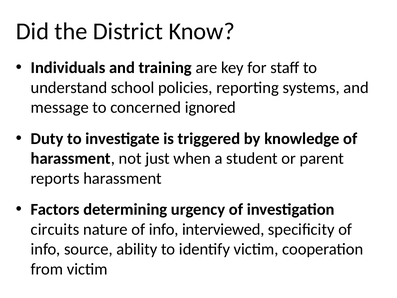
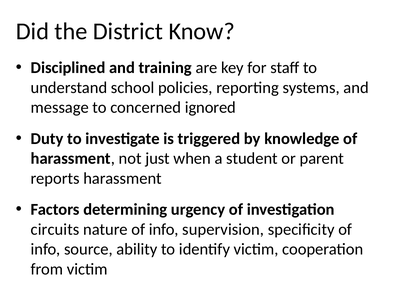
Individuals: Individuals -> Disciplined (68, 68)
interviewed: interviewed -> supervision (223, 229)
